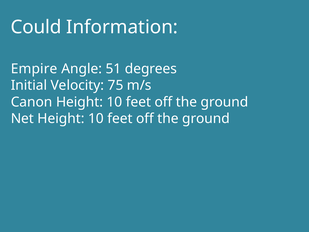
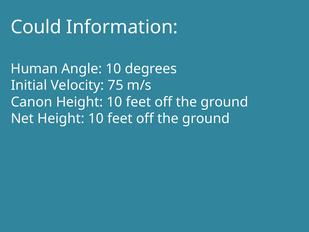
Empire: Empire -> Human (34, 69)
Angle 51: 51 -> 10 (113, 69)
